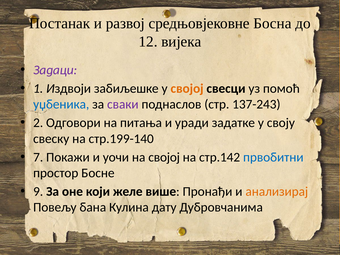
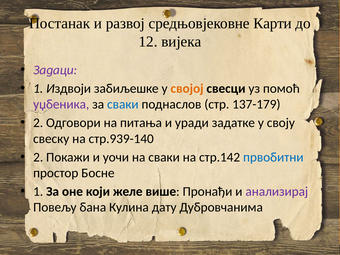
Босна: Босна -> Карти (273, 23)
уџбеника colour: blue -> purple (61, 104)
сваки colour: purple -> blue (123, 104)
137-243: 137-243 -> 137-179 (256, 104)
стр.199-140: стр.199-140 -> стр.939-140 (121, 139)
7: 7 -> 2 (38, 157)
на својој: својој -> сваки (164, 157)
9: 9 -> 1 (38, 191)
анализирај colour: orange -> purple (277, 191)
